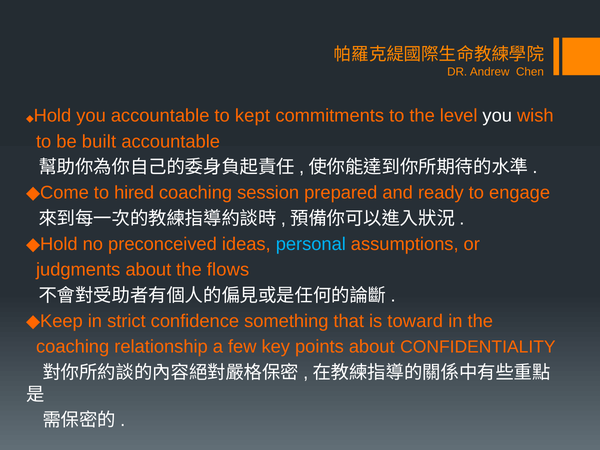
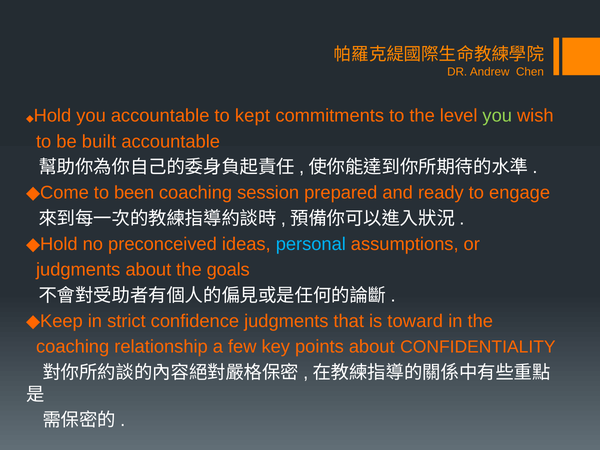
you colour: white -> light green (497, 116)
hired: hired -> been (134, 193)
flows: flows -> goals (228, 270)
confidence something: something -> judgments (286, 321)
